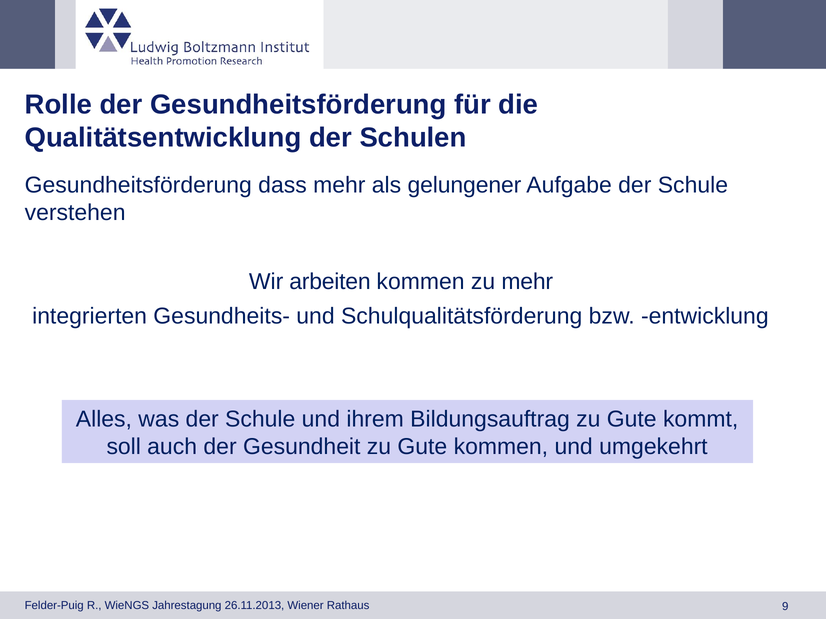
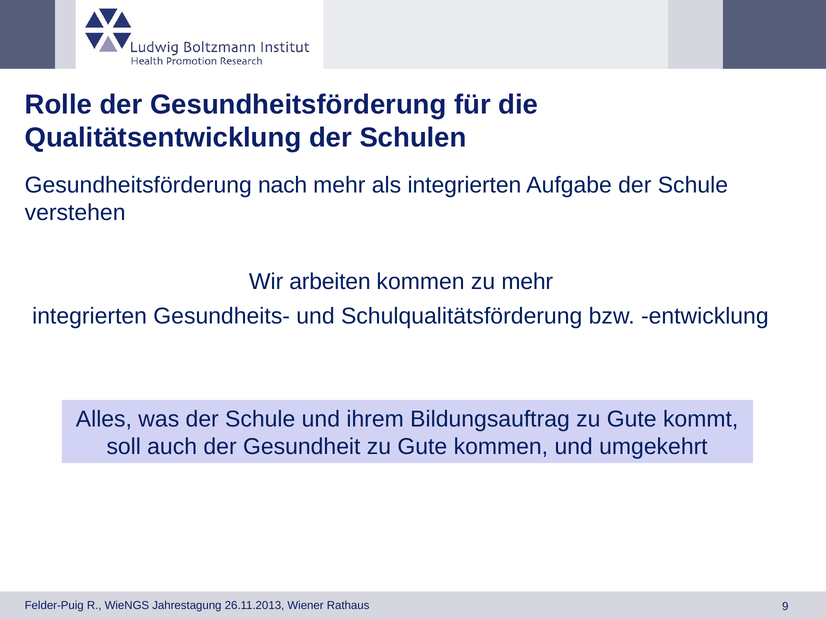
dass: dass -> nach (283, 185)
als gelungener: gelungener -> integrierten (464, 185)
